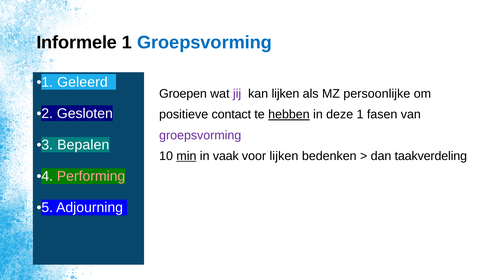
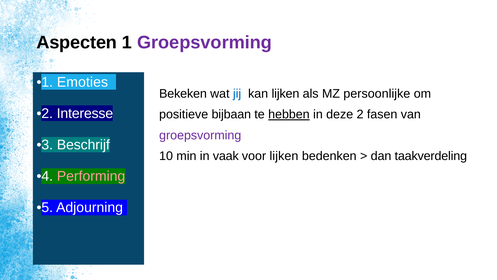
Informele: Informele -> Aspecten (77, 42)
Groepsvorming colour: blue -> purple (205, 42)
Geleerd: Geleerd -> Emoties (82, 82)
Groepen: Groepen -> Bekeken (183, 94)
jij colour: purple -> blue (237, 94)
Gesloten: Gesloten -> Interesse (85, 113)
contact: contact -> bijbaan (231, 114)
deze 1: 1 -> 2 (360, 114)
Bepalen: Bepalen -> Beschrijf (83, 145)
min underline: present -> none (186, 156)
